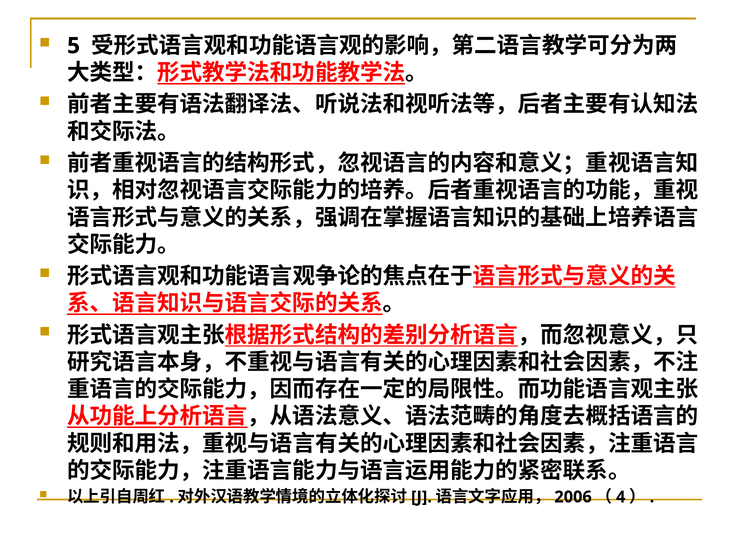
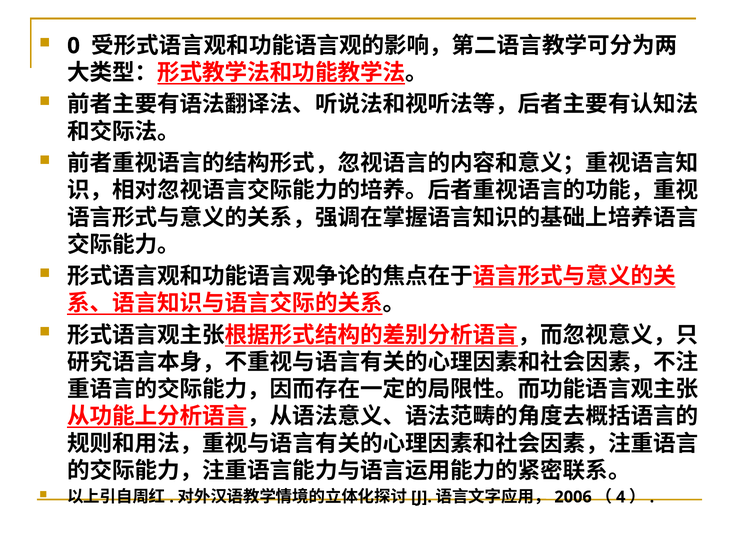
5: 5 -> 0 (74, 46)
